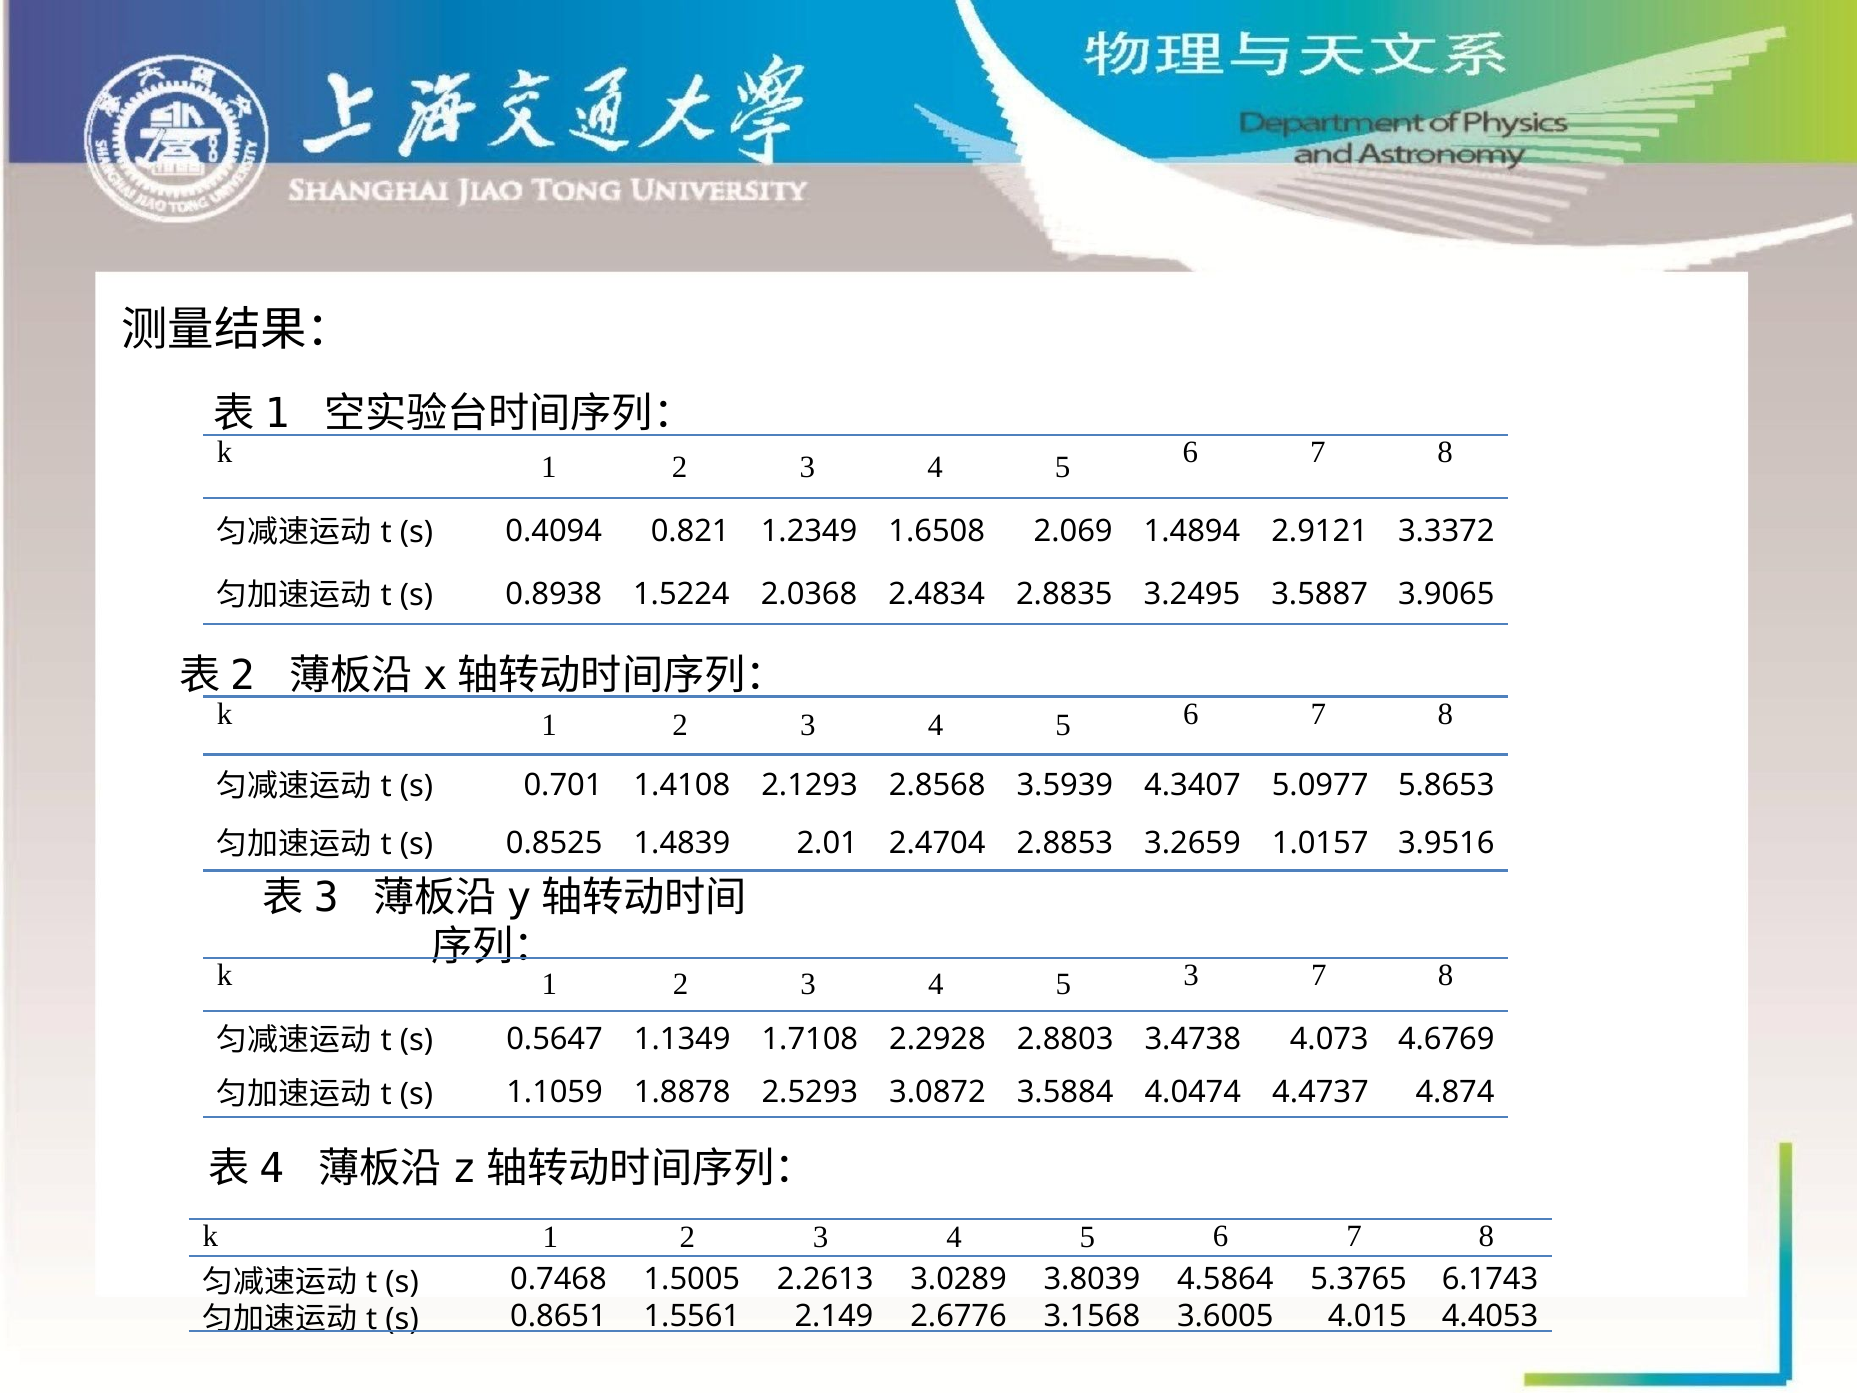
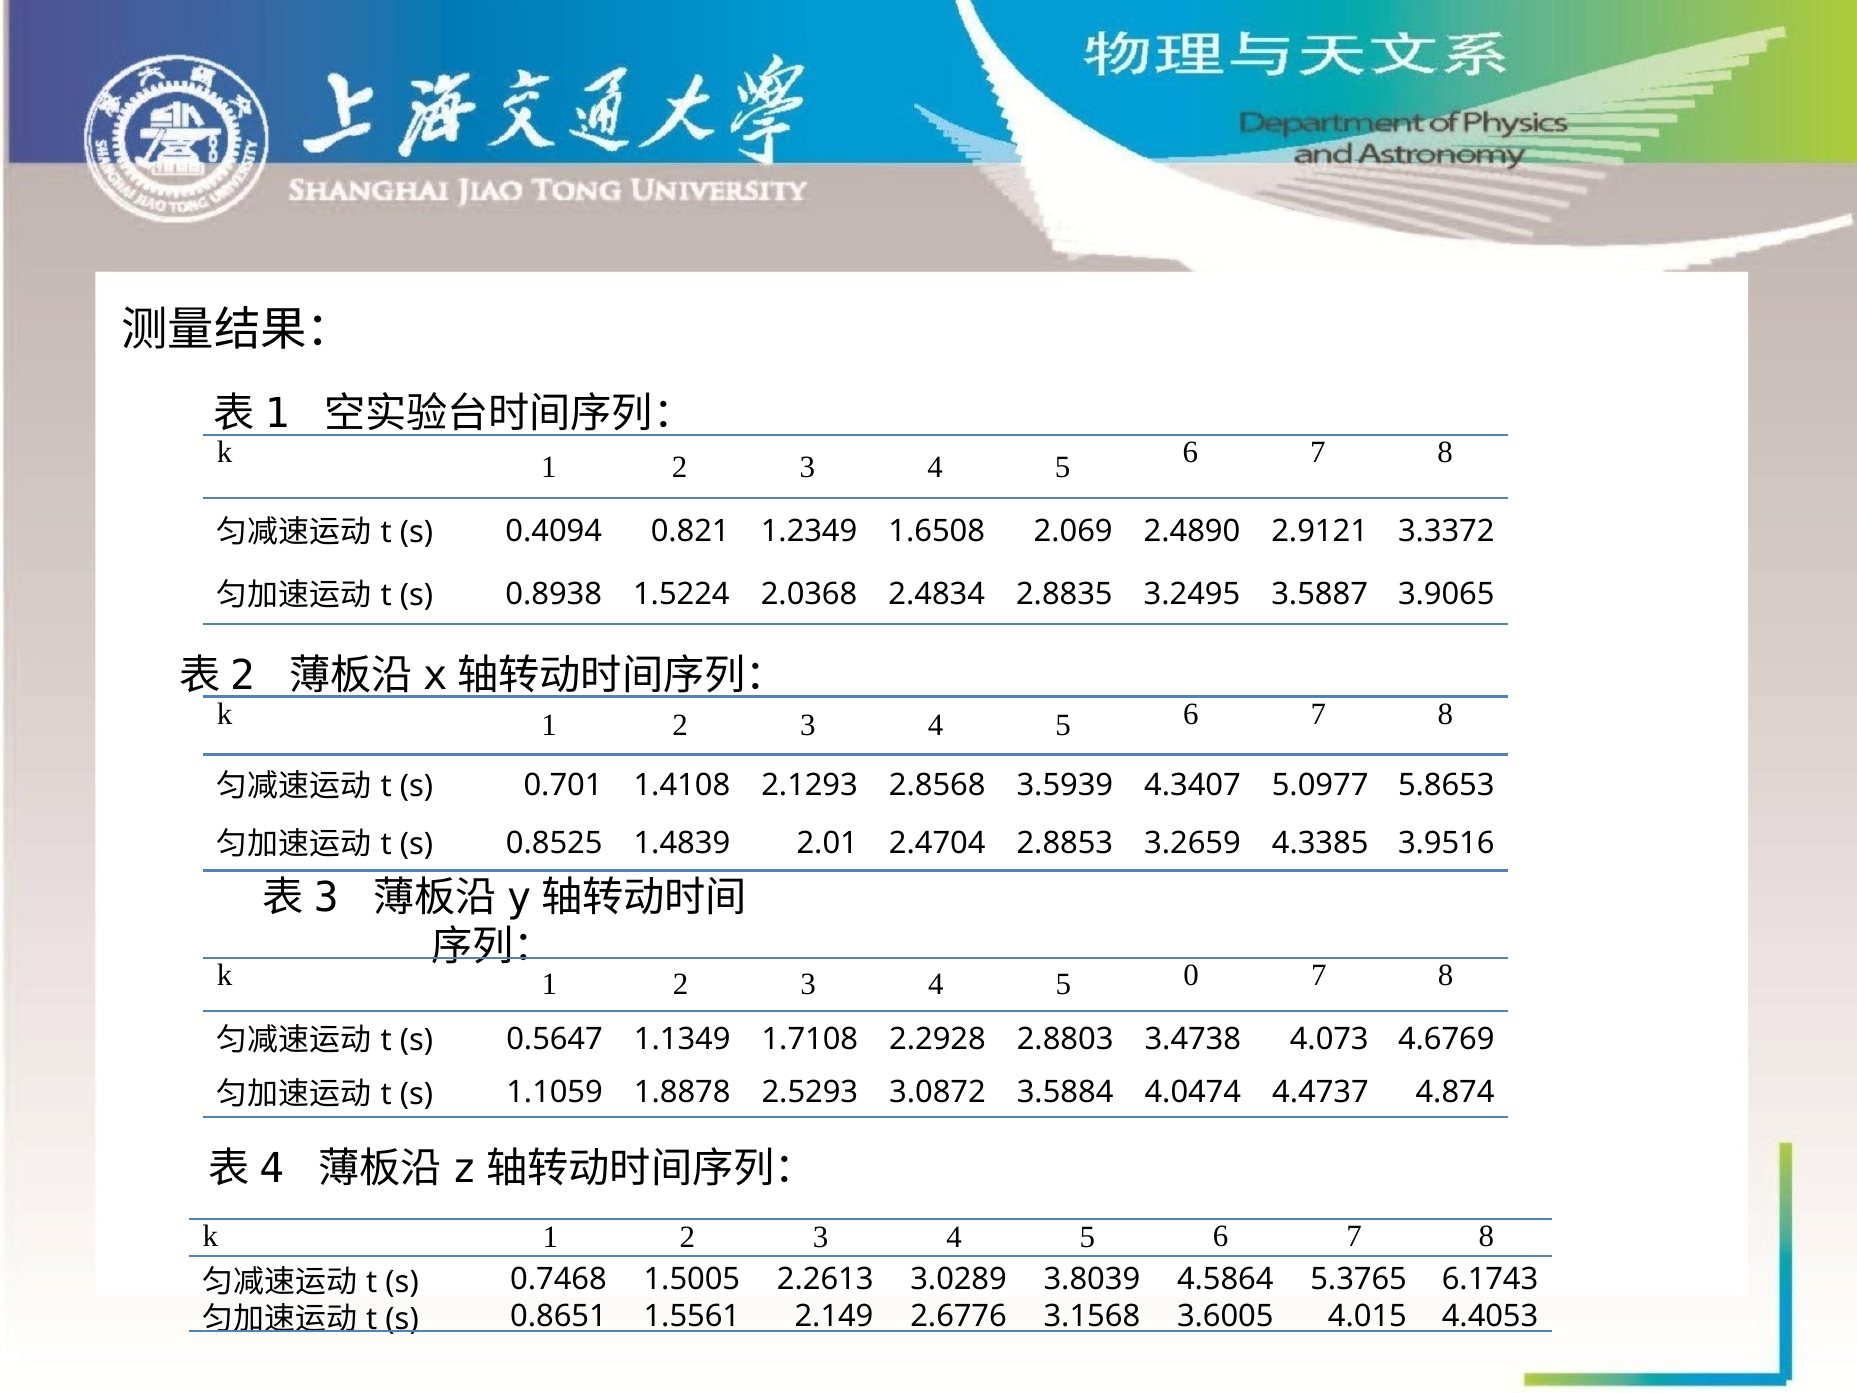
1.4894: 1.4894 -> 2.4890 (1192, 531)
1.0157: 1.0157 -> 4.3385 (1320, 843)
5 3: 3 -> 0 (1191, 975)
